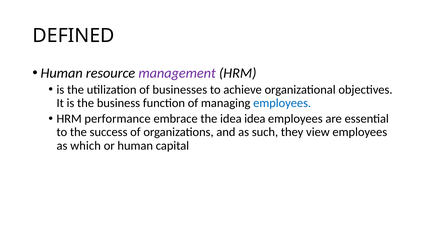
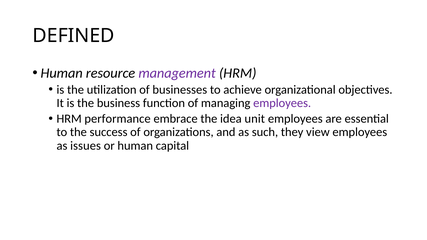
employees colour: blue -> purple (282, 103)
idea idea: idea -> unit (255, 119)
which: which -> issues (86, 146)
